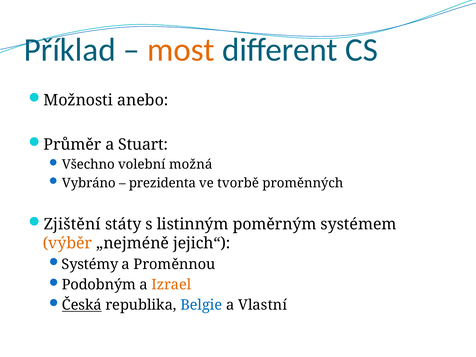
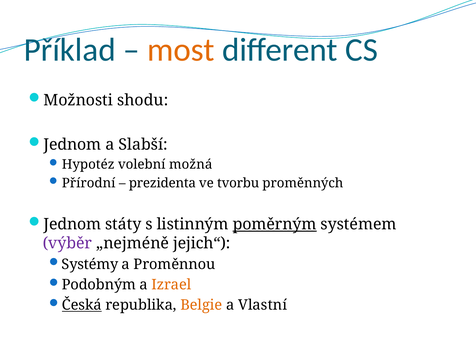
anebo: anebo -> shodu (143, 100)
Průměr: Průměr -> Jednom (72, 145)
Stuart: Stuart -> Slabší (143, 145)
Všechno: Všechno -> Hypotéz (88, 165)
Vybráno: Vybráno -> Přírodní (89, 183)
tvorbě: tvorbě -> tvorbu (238, 183)
Zjištění: Zjištění -> Jednom (72, 224)
poměrným underline: none -> present (275, 224)
výběr colour: orange -> purple (67, 243)
Belgie colour: blue -> orange (201, 305)
